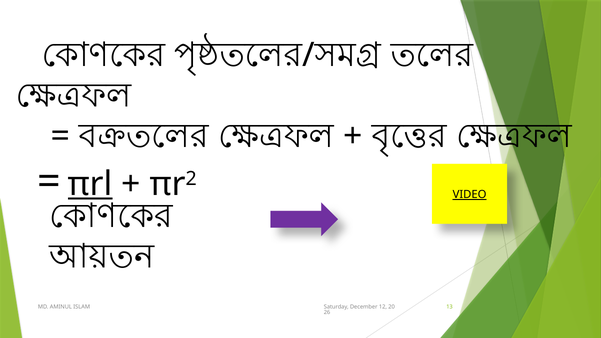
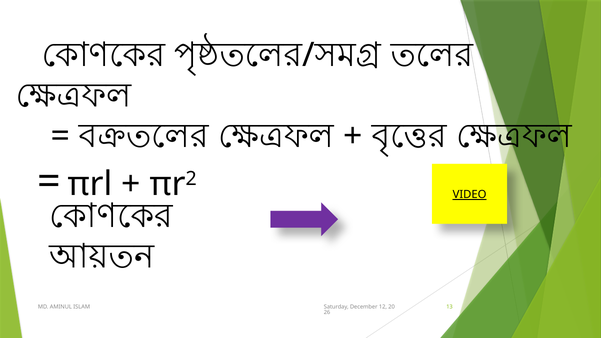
πrl underline: present -> none (90, 184)
